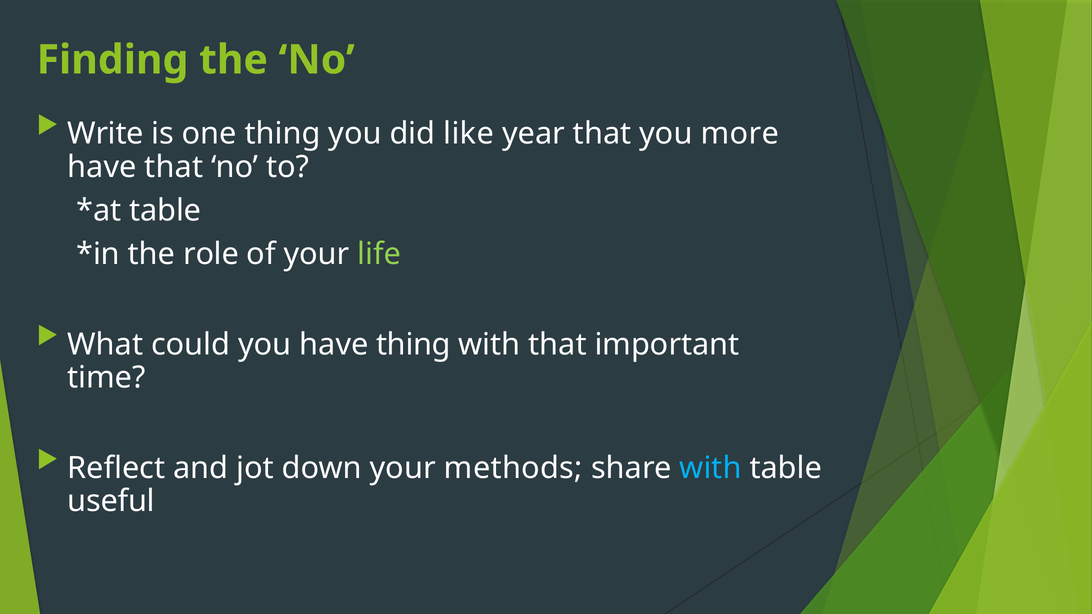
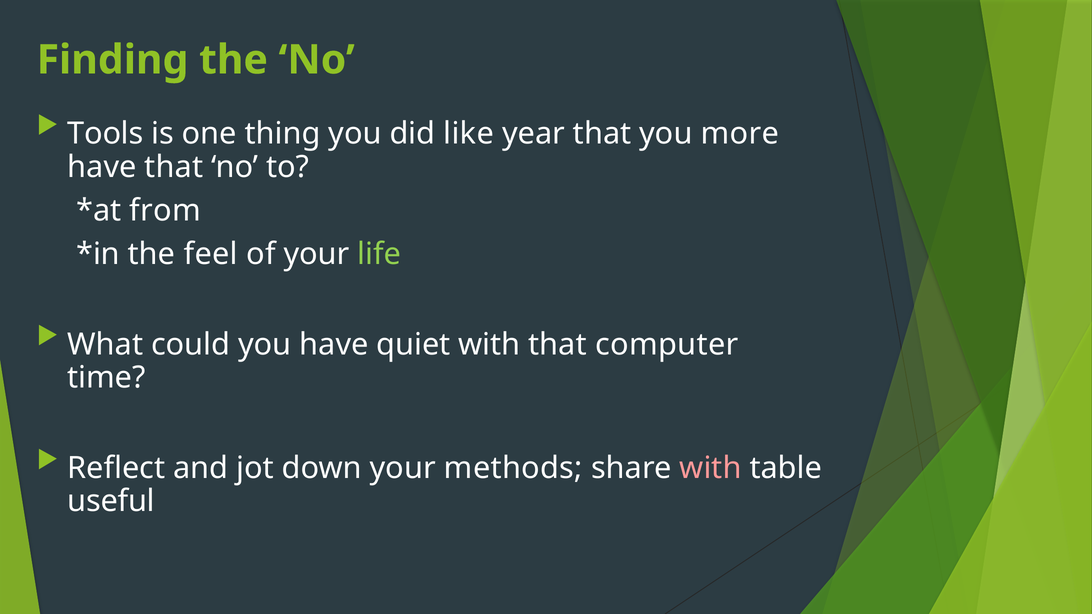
Write: Write -> Tools (105, 134)
table: table -> from (165, 211)
role: role -> feel (211, 254)
have thing: thing -> quiet (413, 345)
important: important -> computer (667, 345)
with colour: light blue -> pink (710, 468)
